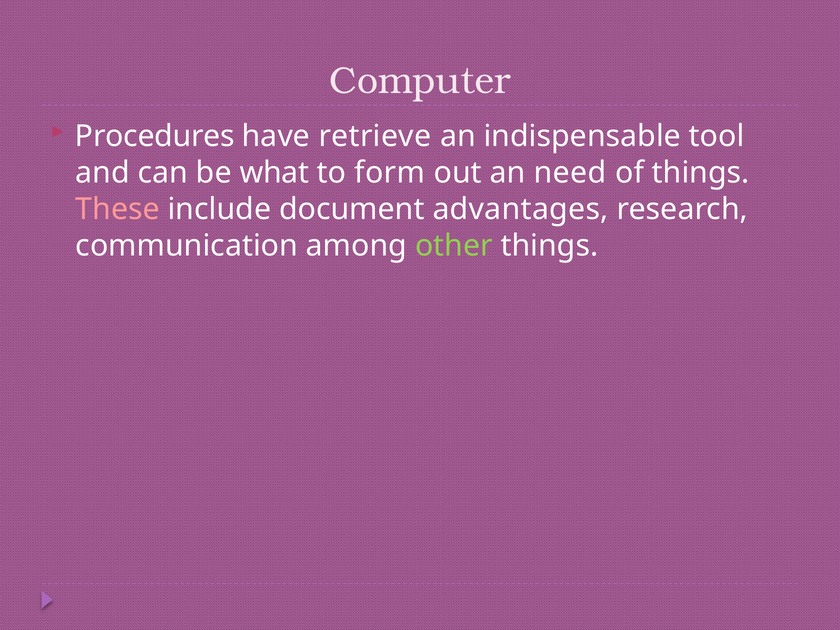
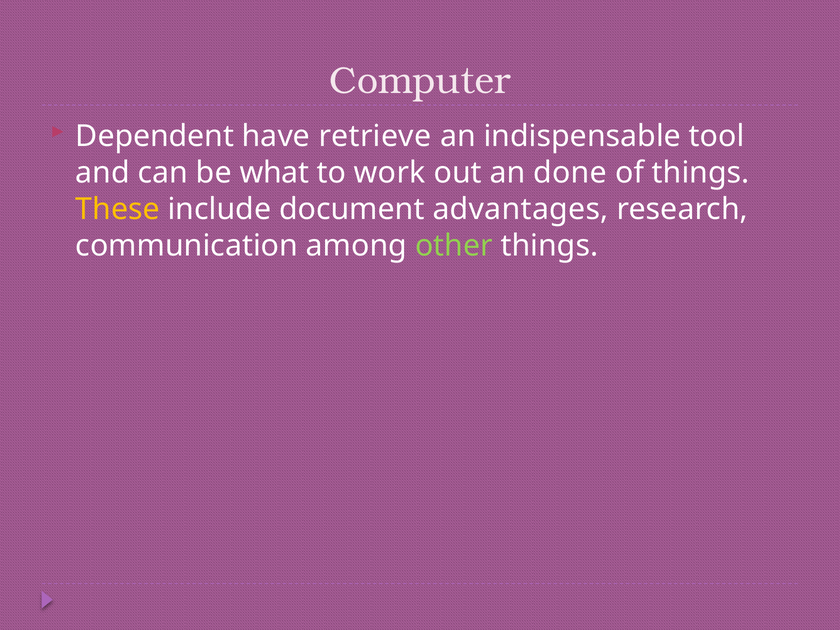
Procedures: Procedures -> Dependent (155, 136)
form: form -> work (390, 173)
need: need -> done (570, 173)
These colour: pink -> yellow (118, 209)
